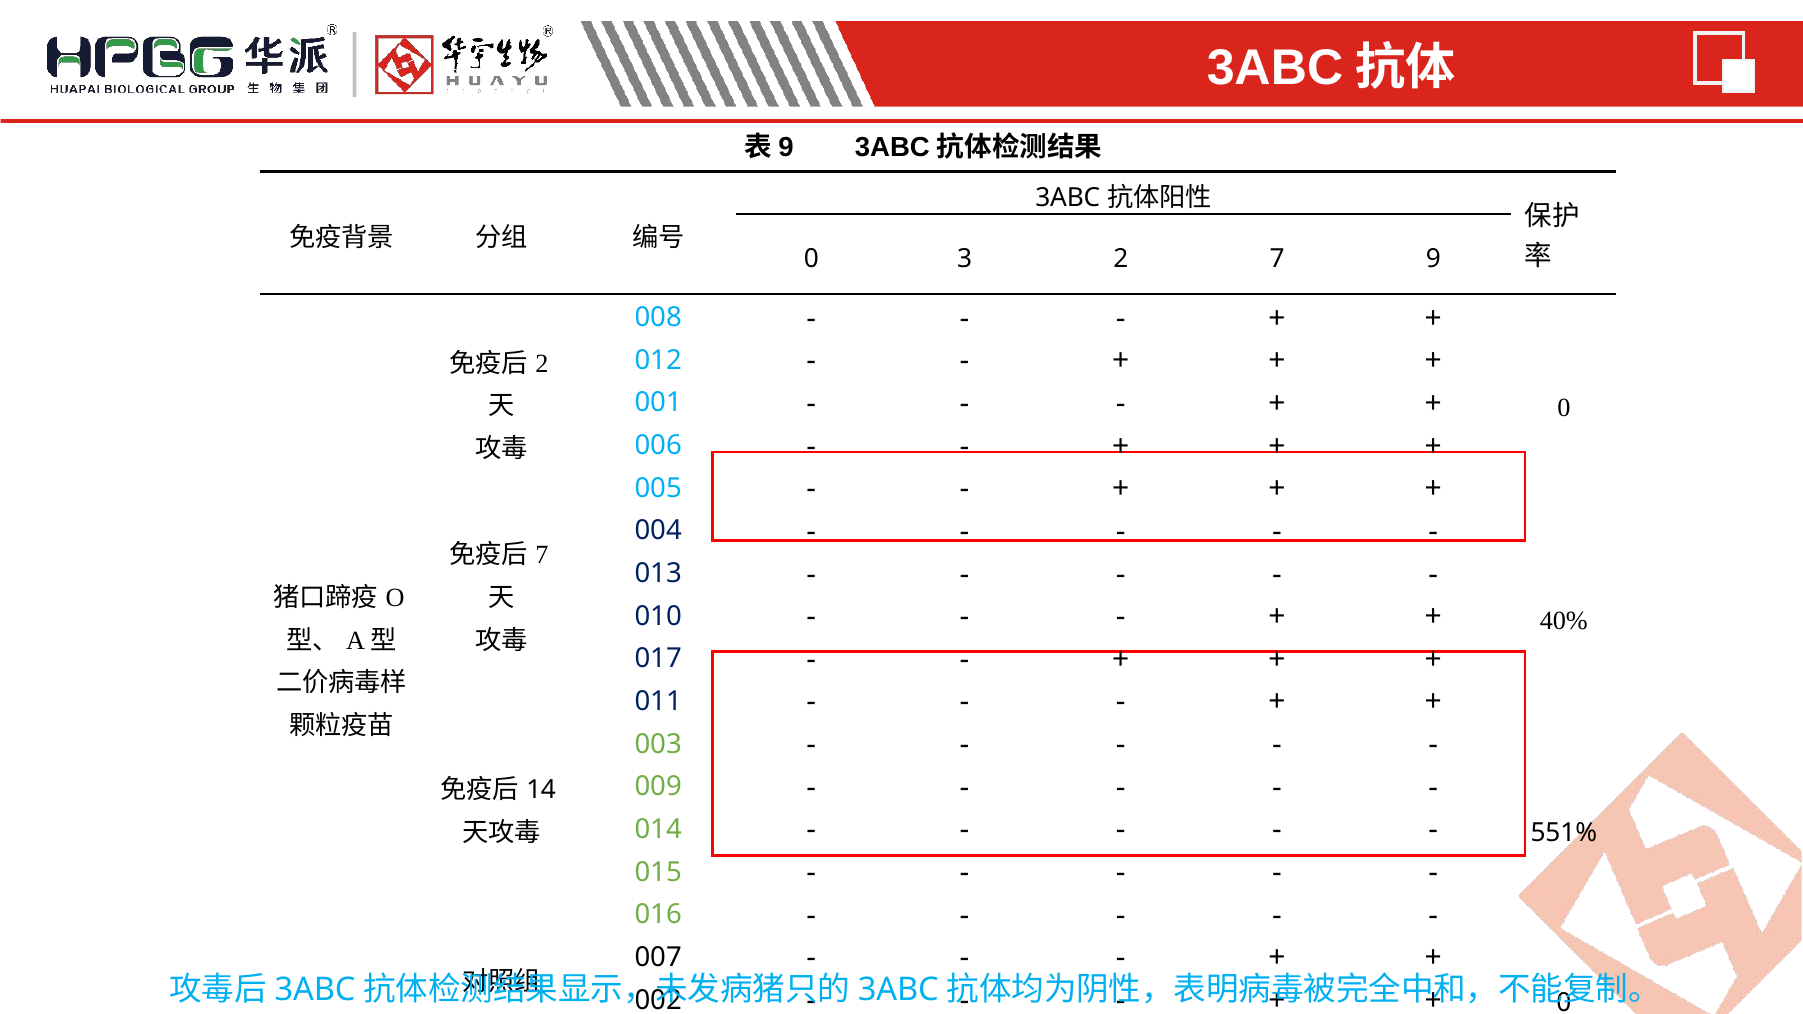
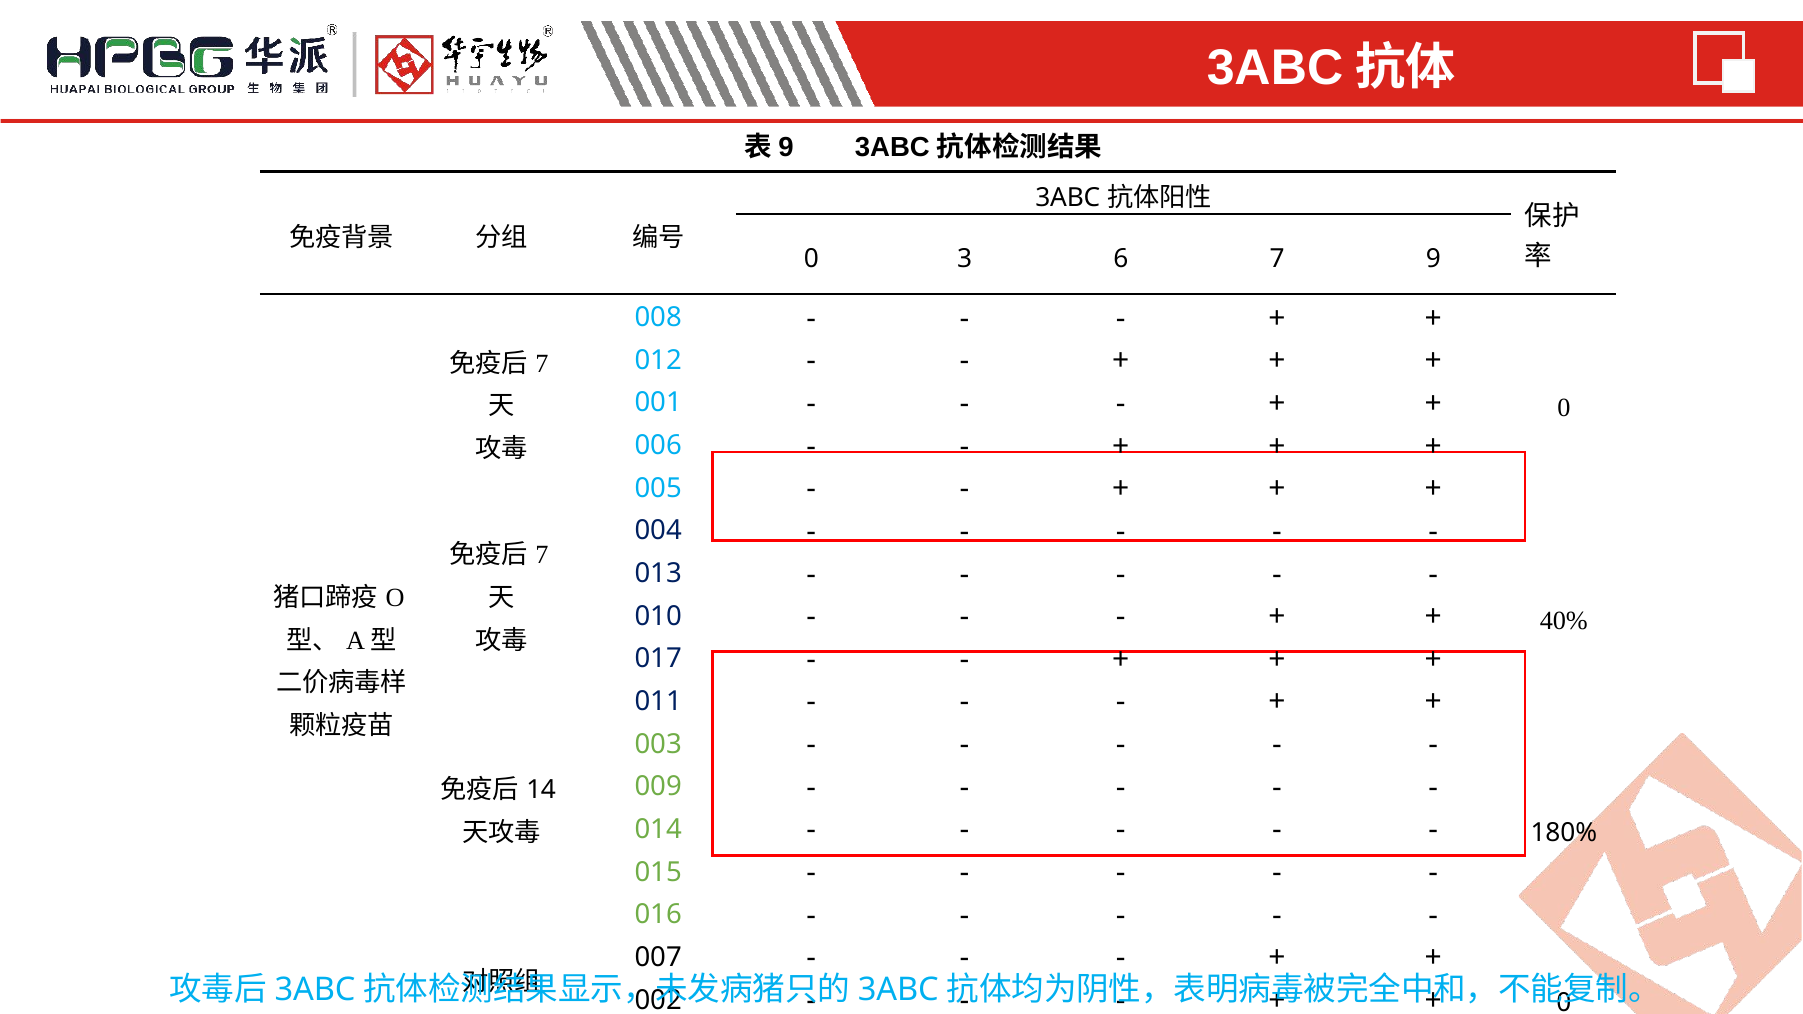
3 2: 2 -> 6 (1121, 259)
2: 2 -> 7 (542, 363)
551%: 551% -> 180% (1564, 833)
